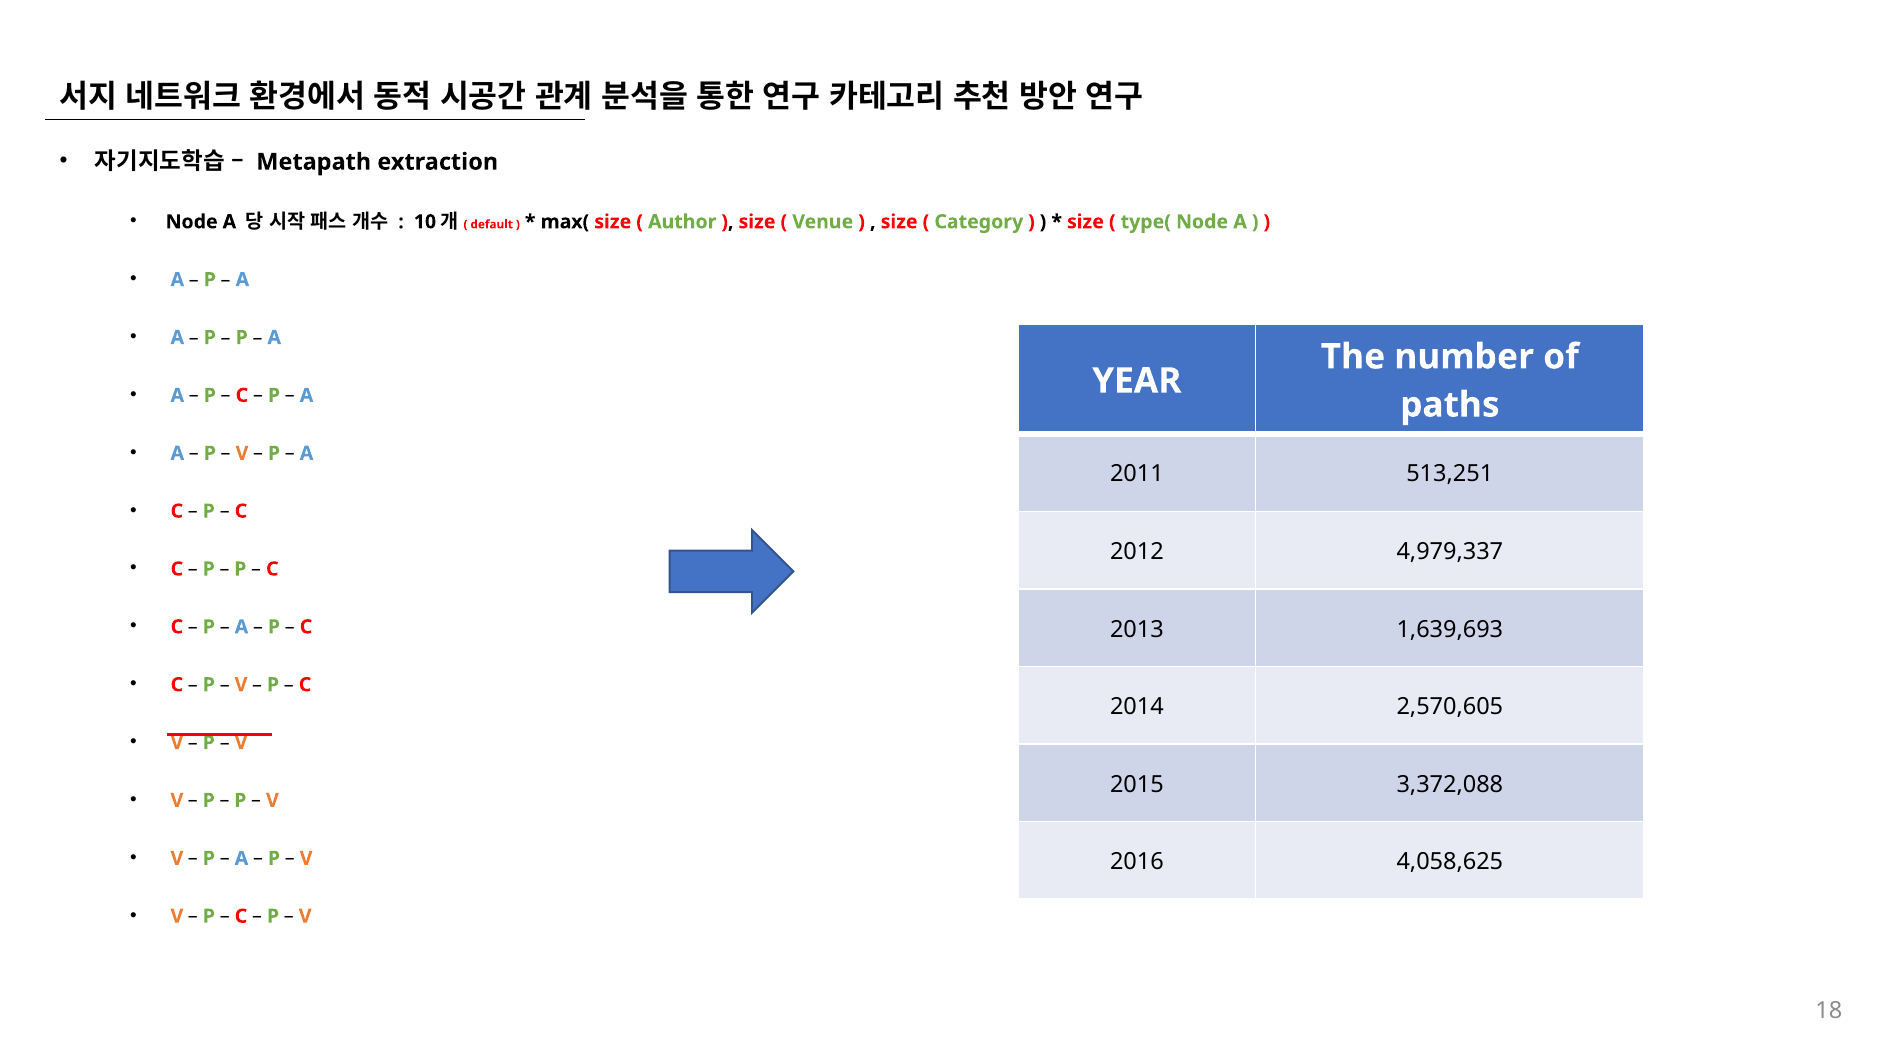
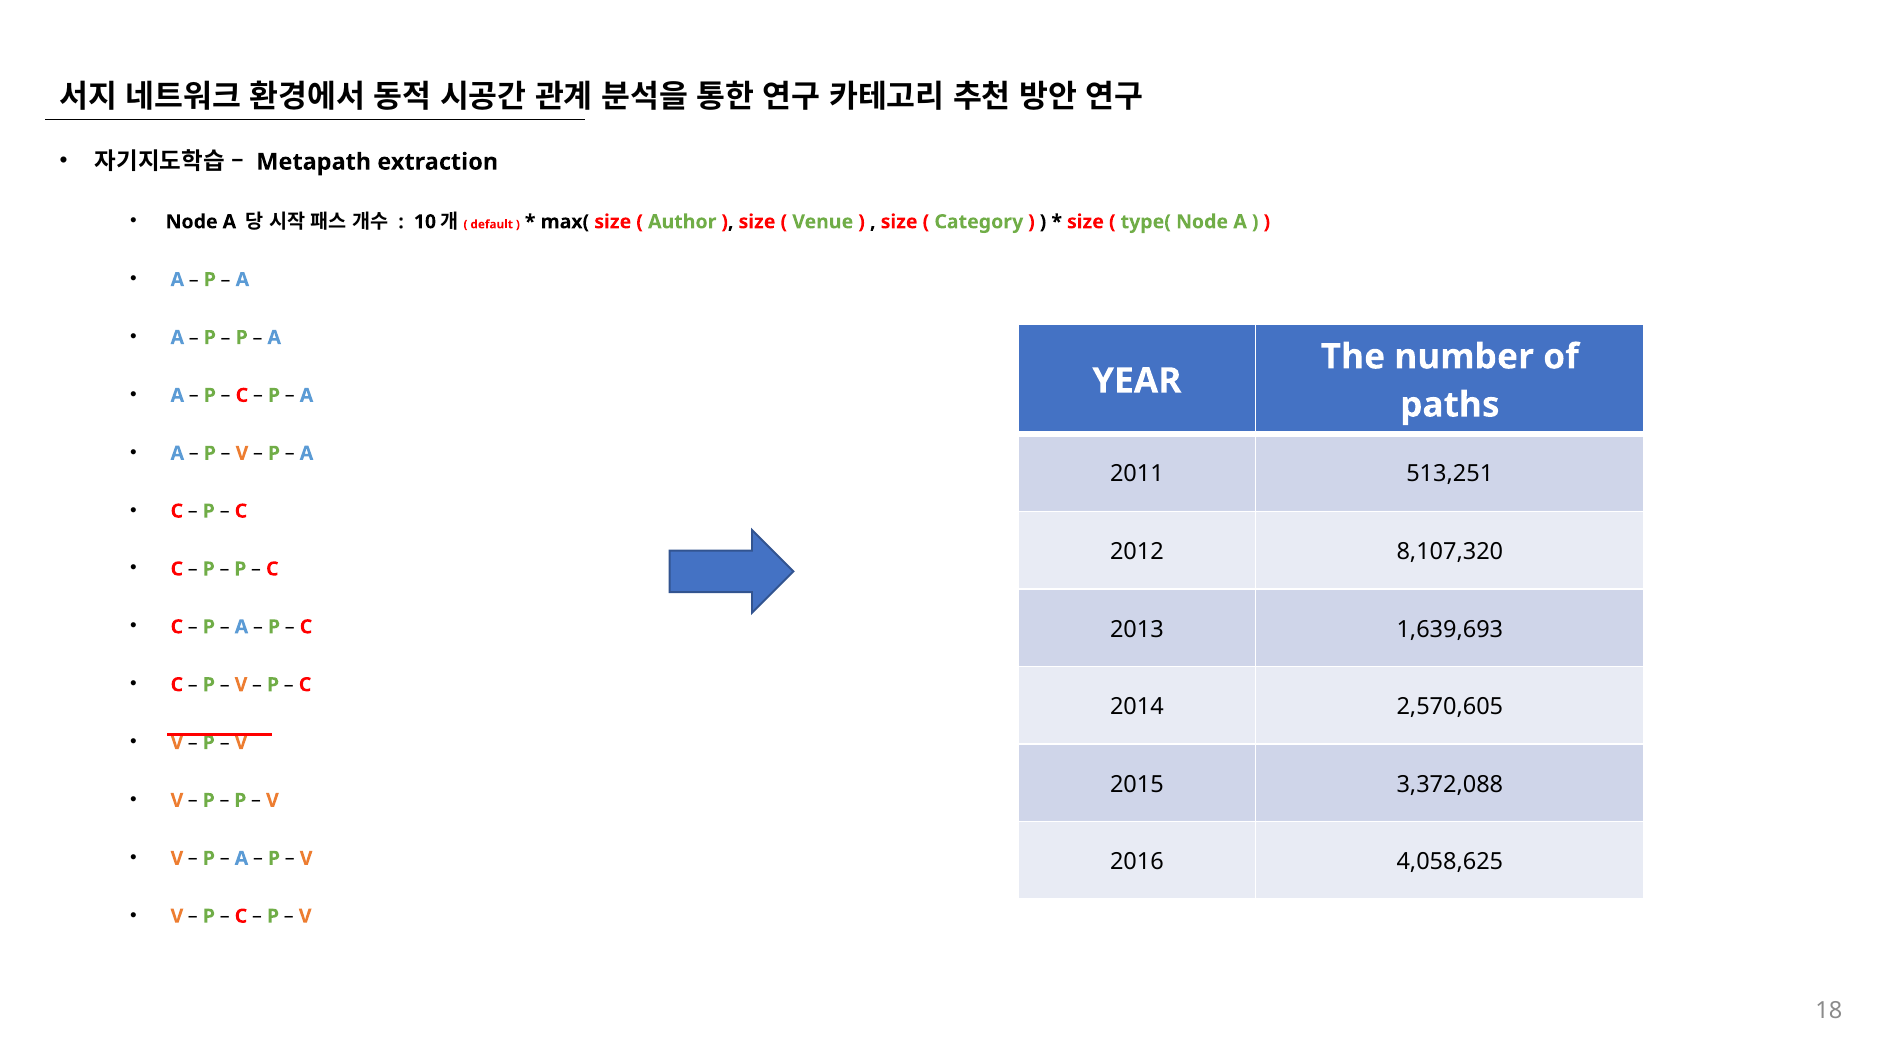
4,979,337: 4,979,337 -> 8,107,320 (1450, 552)
